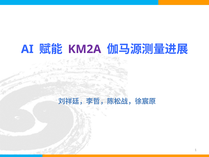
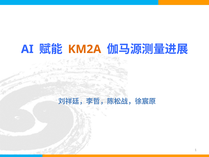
KM2A colour: purple -> orange (85, 49)
